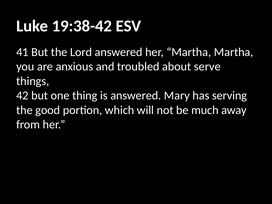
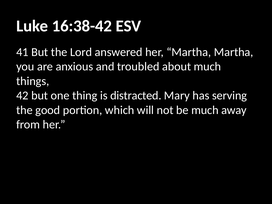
19:38-42: 19:38-42 -> 16:38-42 (82, 26)
about serve: serve -> much (207, 67)
is answered: answered -> distracted (136, 96)
